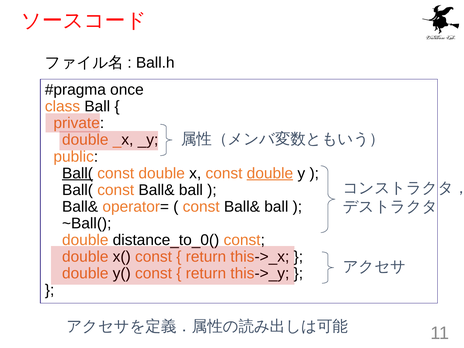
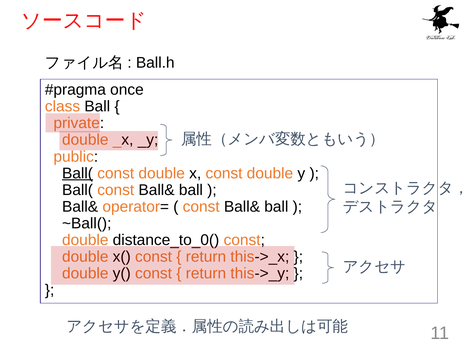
double underline: present -> none (270, 173)
